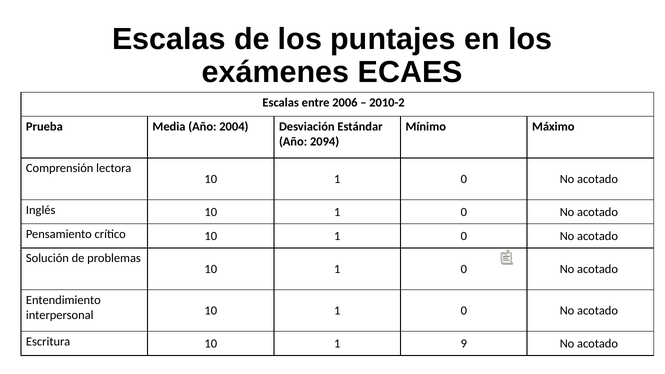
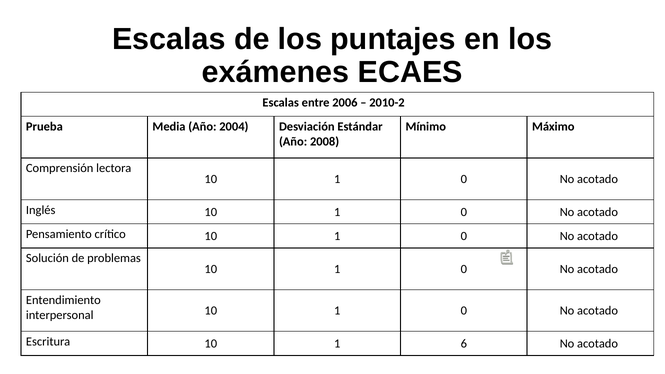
2094: 2094 -> 2008 (325, 142)
9: 9 -> 6 (464, 344)
